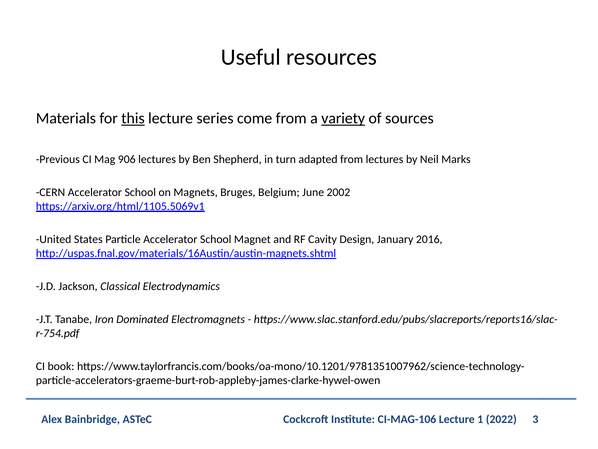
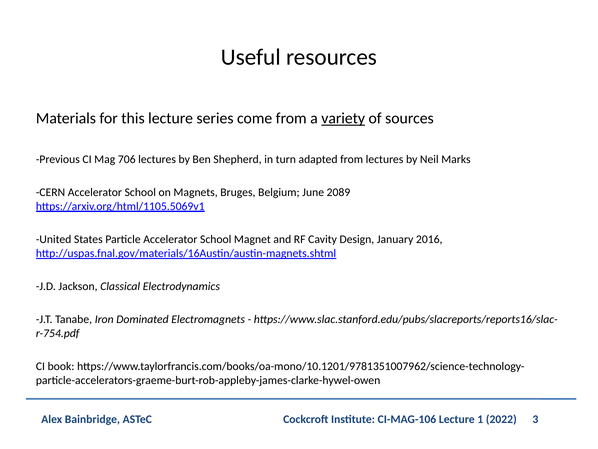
this underline: present -> none (133, 118)
906: 906 -> 706 (127, 159)
2002: 2002 -> 2089 (338, 192)
